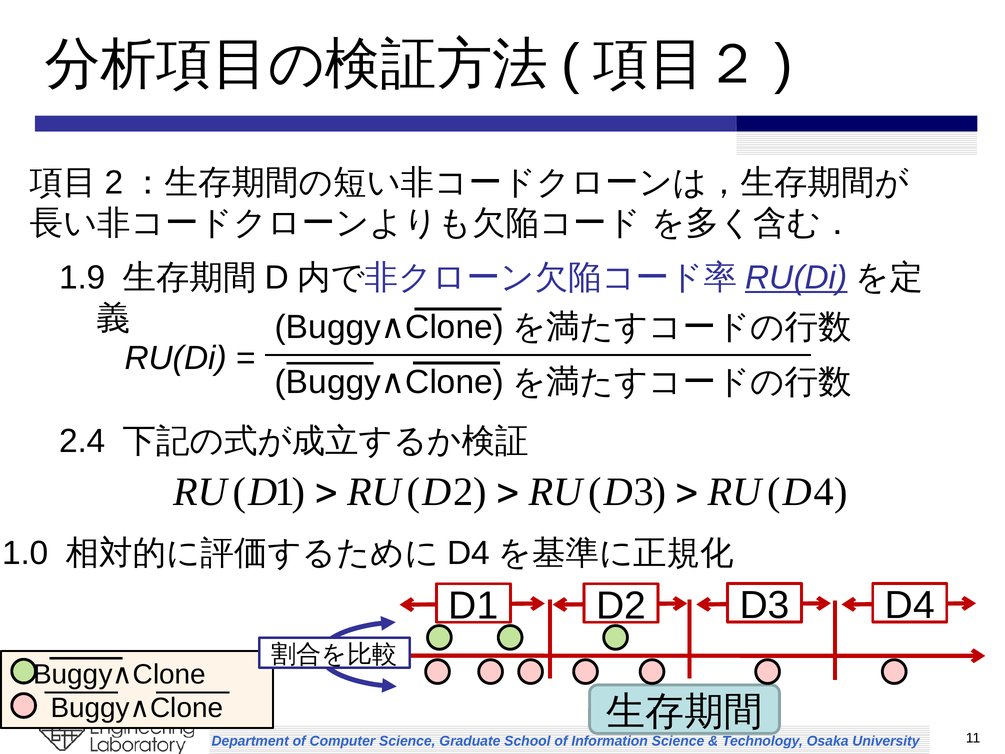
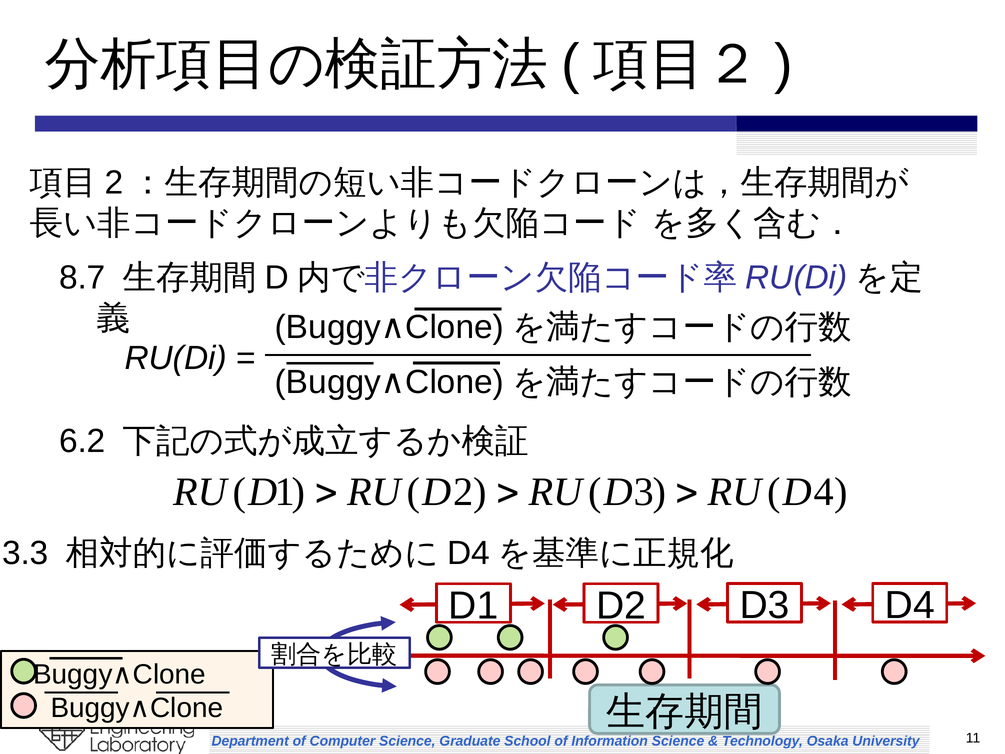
1.9: 1.9 -> 8.7 (82, 278)
RU(Di underline: present -> none (796, 278)
2.4: 2.4 -> 6.2 (82, 441)
1.0: 1.0 -> 3.3 (25, 553)
